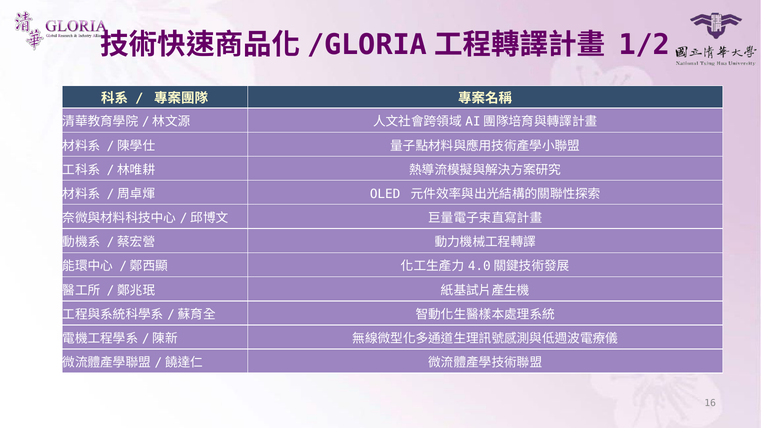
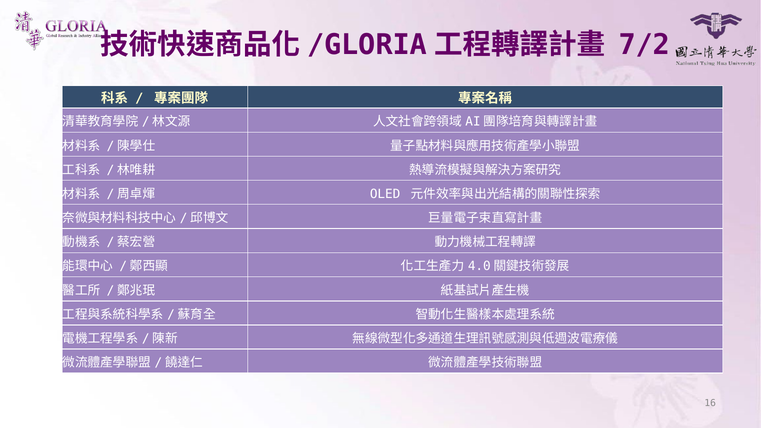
1/2: 1/2 -> 7/2 (644, 45)
